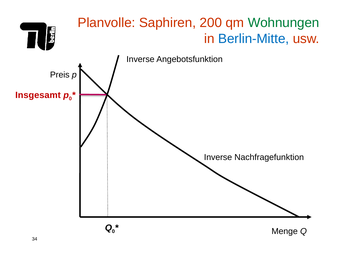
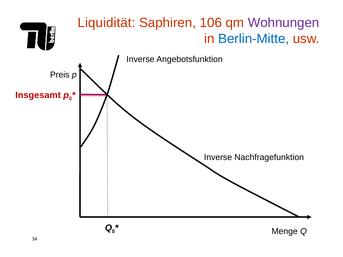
Planvolle: Planvolle -> Liquidität (106, 23)
200: 200 -> 106 (211, 23)
Wohnungen colour: green -> purple (284, 23)
